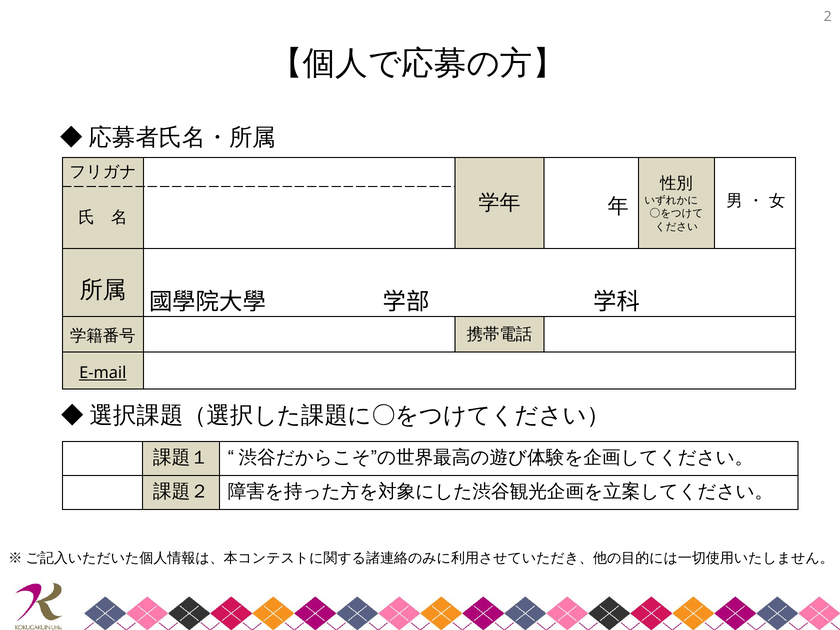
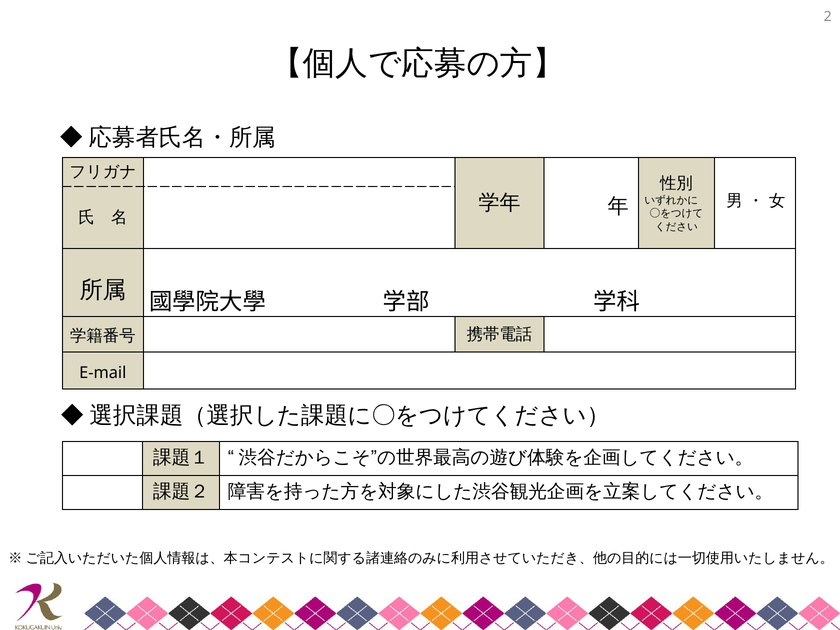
E-mail underline: present -> none (103, 373)
